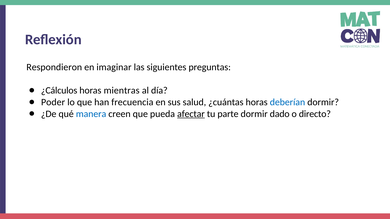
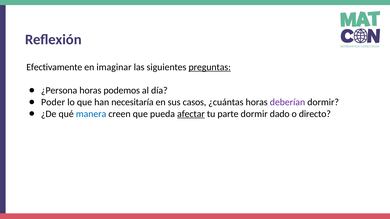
Respondieron: Respondieron -> Efectivamente (54, 67)
preguntas underline: none -> present (210, 67)
¿Cálculos: ¿Cálculos -> ¿Persona (59, 91)
mientras: mientras -> podemos (122, 91)
frecuencia: frecuencia -> necesitaría (132, 102)
salud: salud -> casos (195, 102)
deberían colour: blue -> purple (287, 102)
